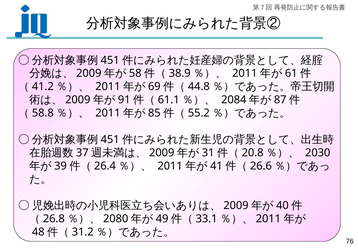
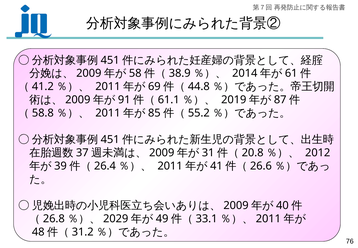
2011: 2011 -> 2014 (245, 73)
2084: 2084 -> 2019 (234, 100)
2030: 2030 -> 2012 (318, 153)
2080: 2080 -> 2029 (116, 219)
